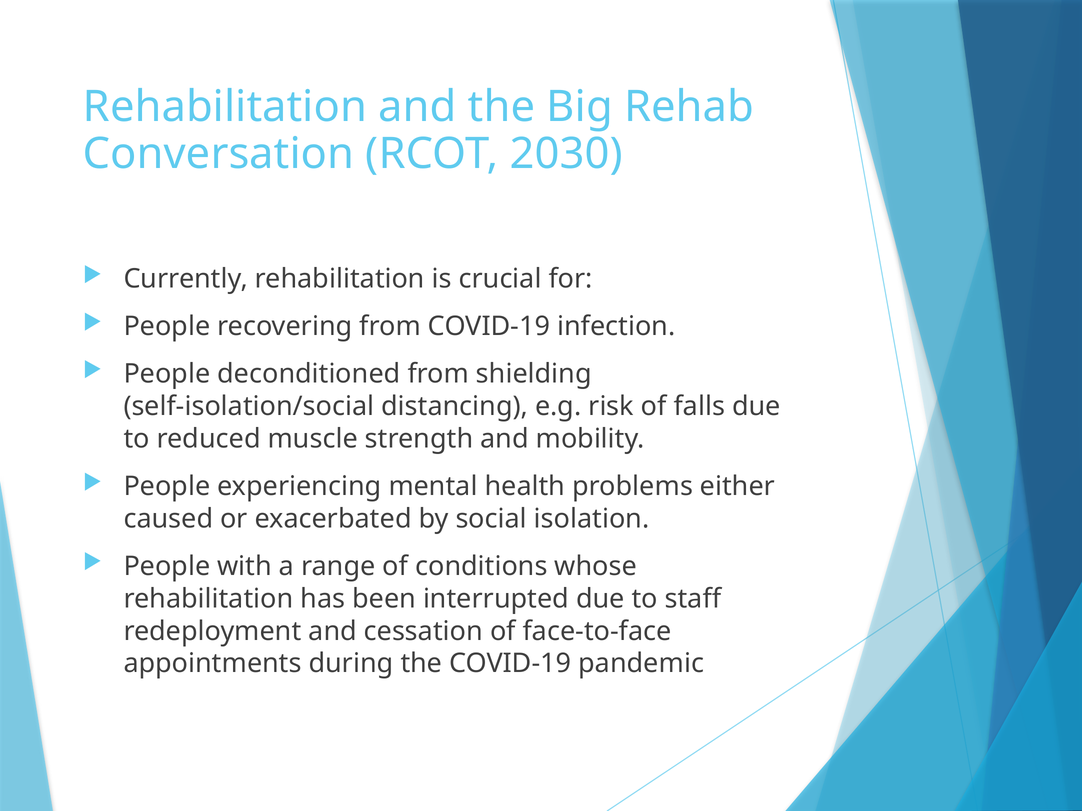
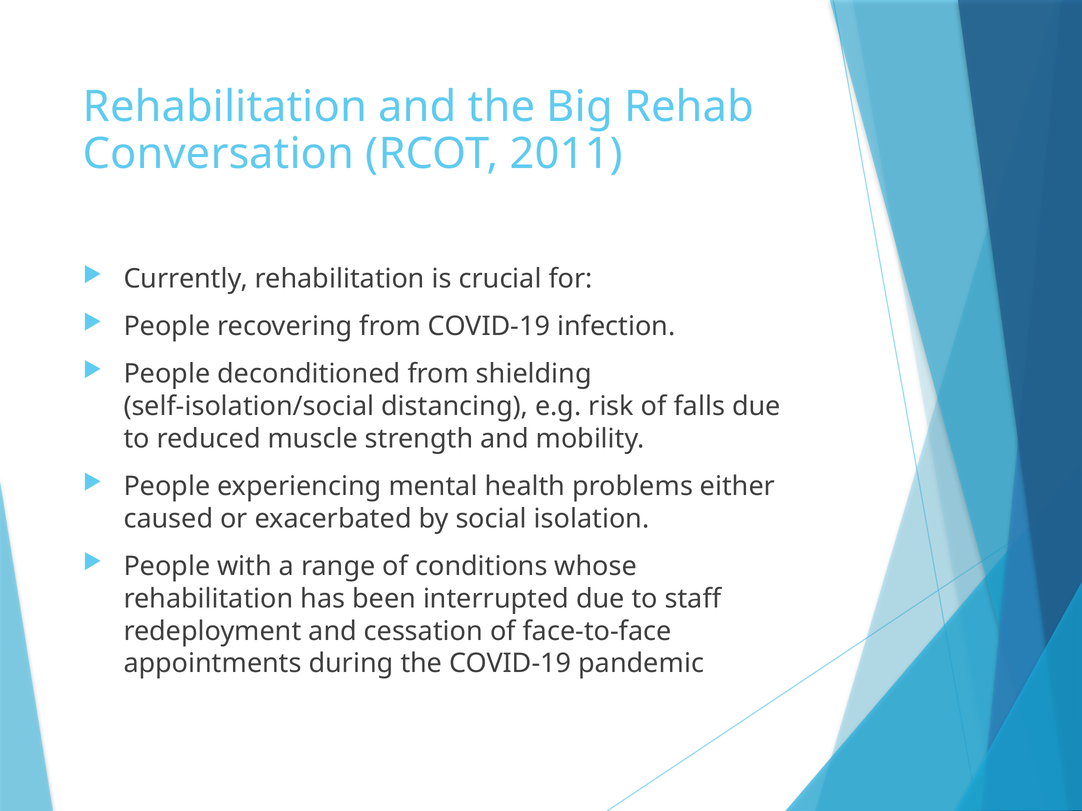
2030: 2030 -> 2011 (566, 154)
